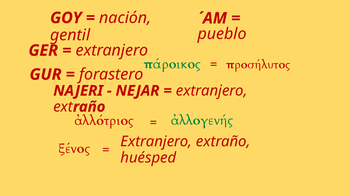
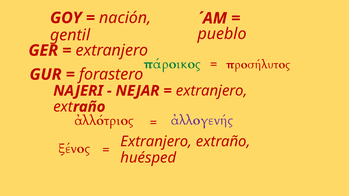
ἀλλογενής colour: green -> purple (202, 121)
